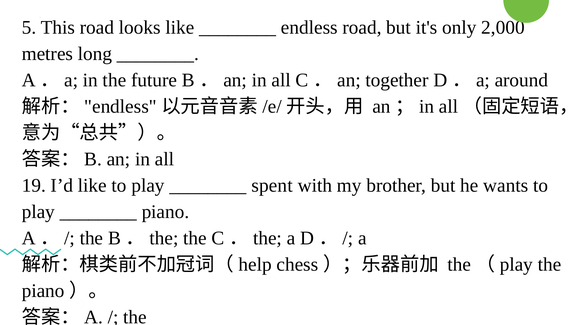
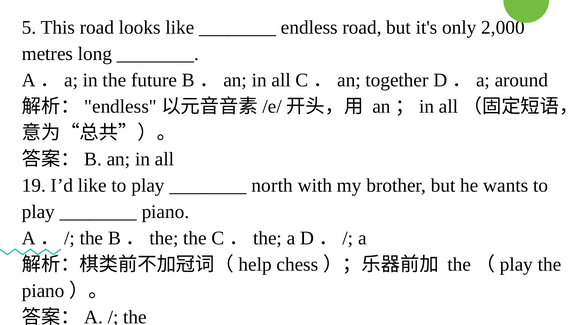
spent: spent -> north (272, 186)
